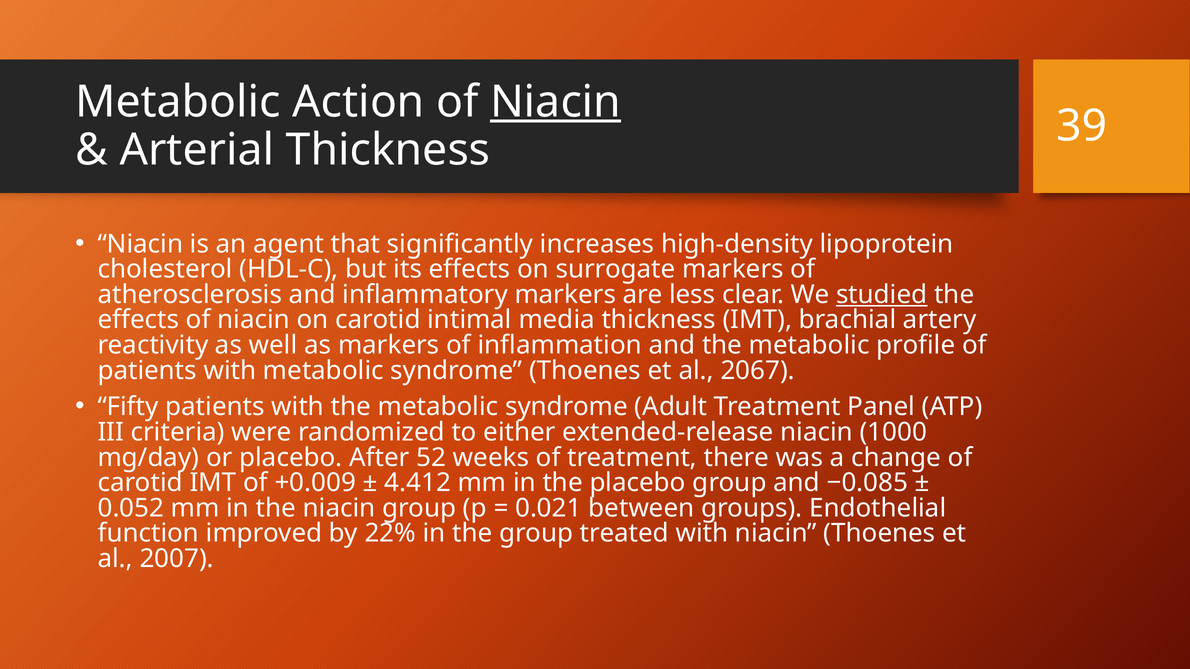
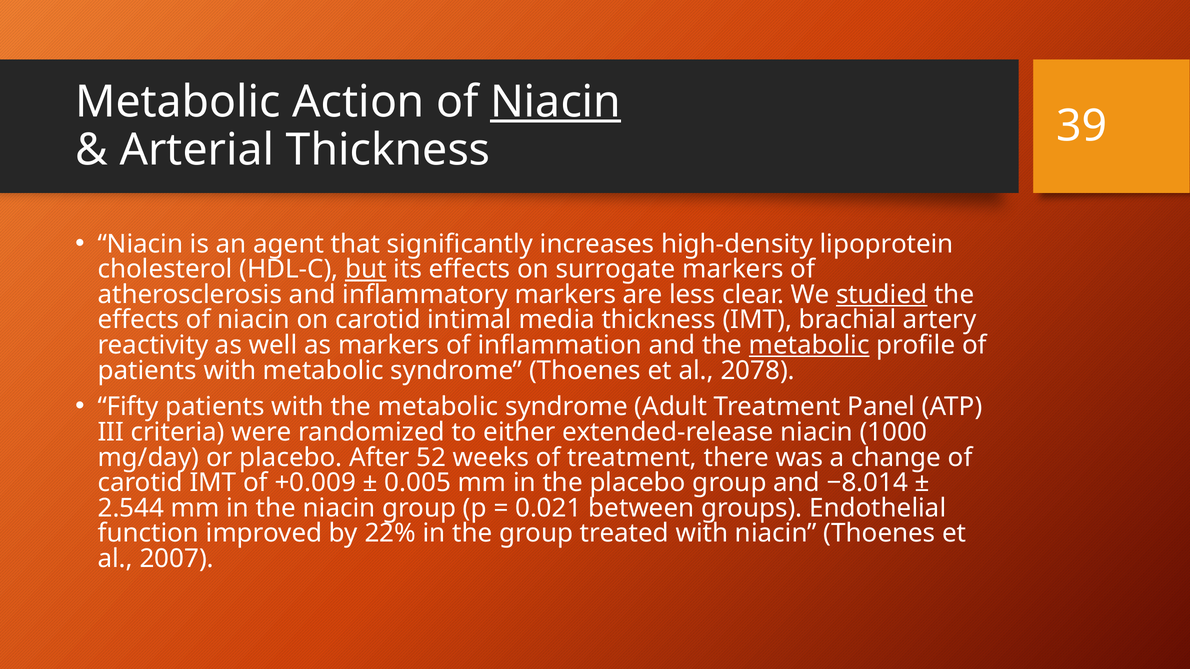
but underline: none -> present (366, 269)
metabolic underline: none -> present (809, 345)
2067: 2067 -> 2078 (758, 371)
4.412: 4.412 -> 0.005 (418, 483)
−0.085: −0.085 -> −8.014 (867, 483)
0.052: 0.052 -> 2.544 (131, 508)
